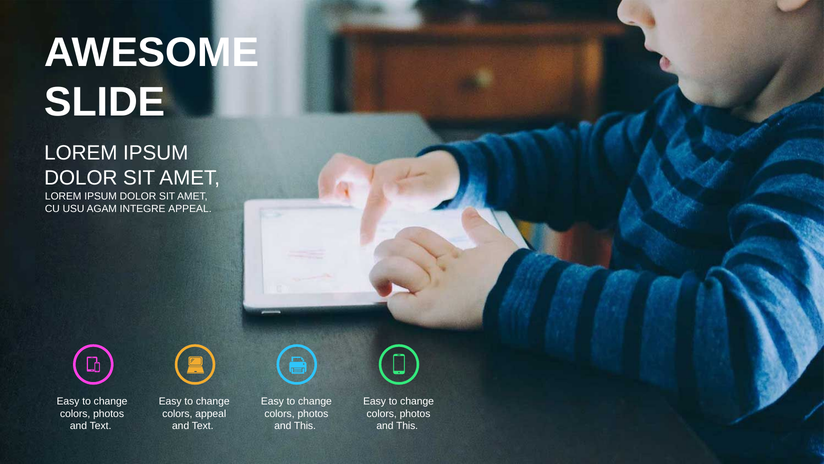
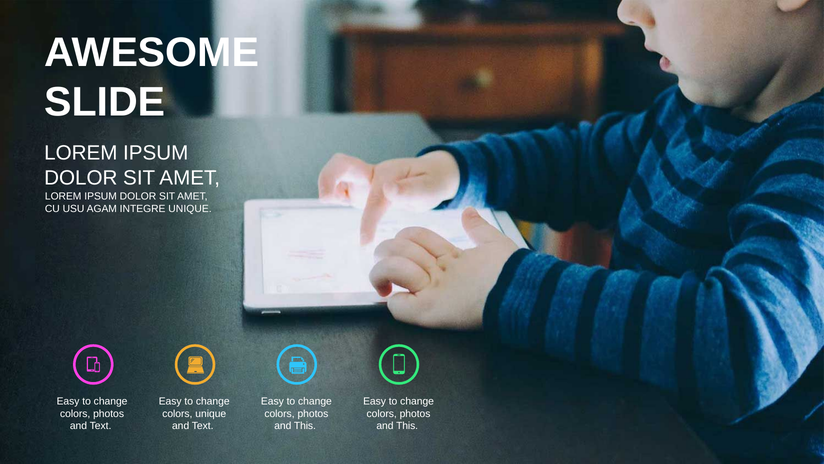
INTEGRE APPEAL: APPEAL -> UNIQUE (190, 209)
colors appeal: appeal -> unique (211, 413)
